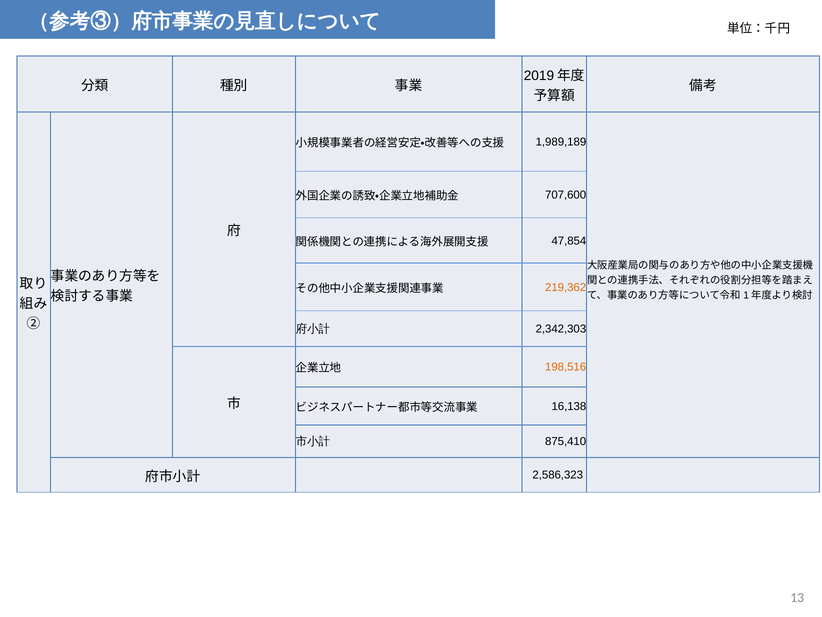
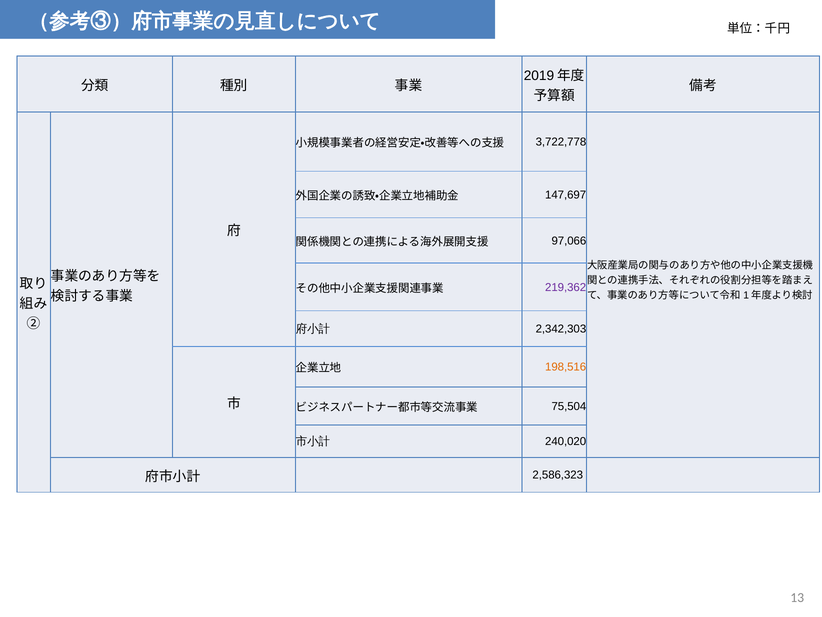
1,989,189: 1,989,189 -> 3,722,778 (561, 142)
707,600: 707,600 -> 147,697 (566, 195)
47,854: 47,854 -> 97,066 (569, 241)
219,362 colour: orange -> purple (566, 287)
16,138: 16,138 -> 75,504 (569, 406)
875,410: 875,410 -> 240,020 (566, 441)
